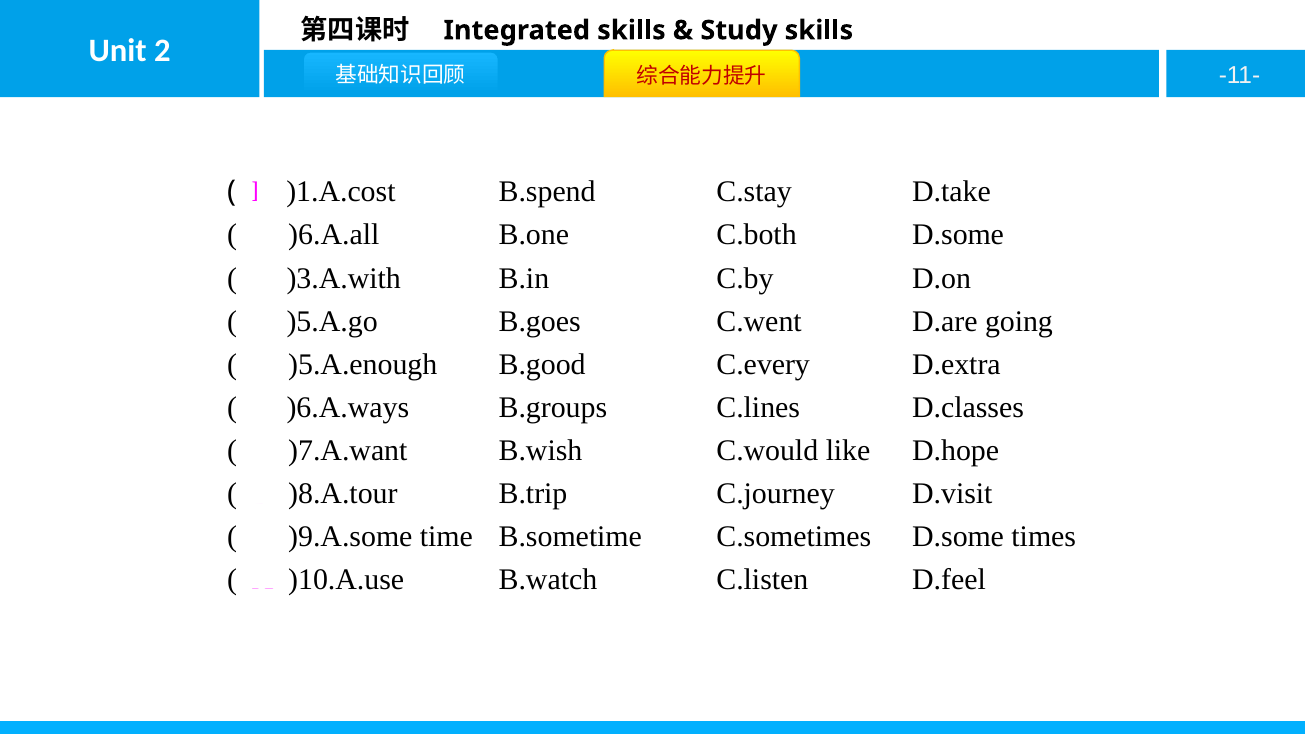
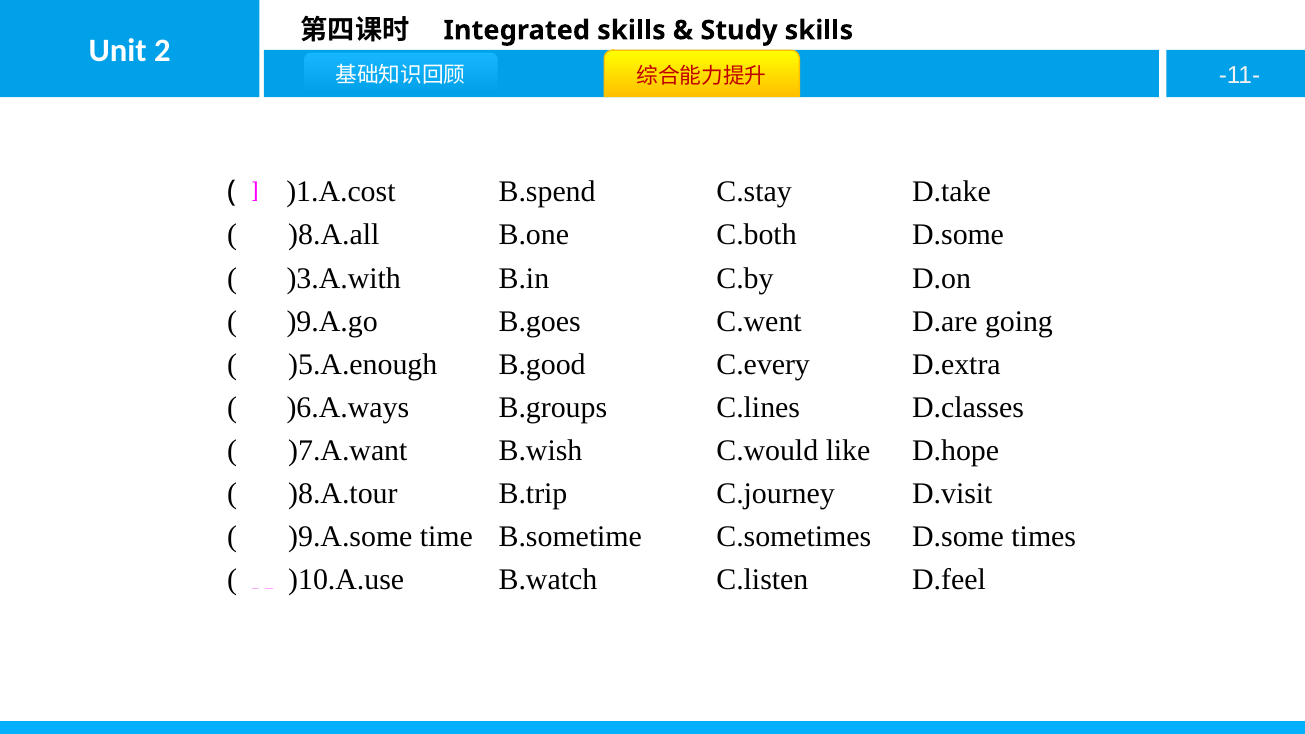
)6.A.all: )6.A.all -> )8.A.all (334, 235)
)5.A.go: )5.A.go -> )9.A.go (332, 321)
